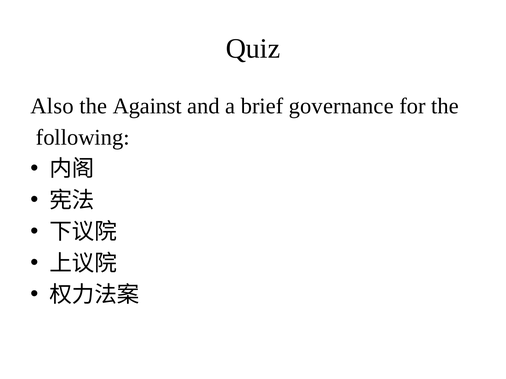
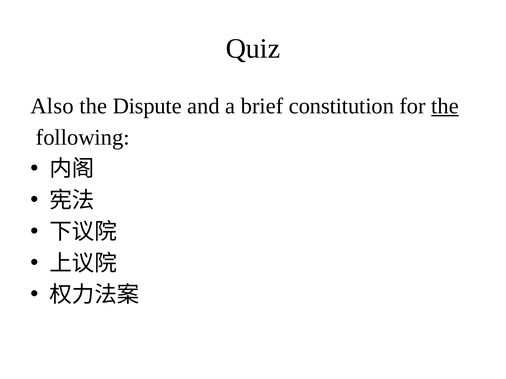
Against: Against -> Dispute (147, 106)
governance: governance -> constitution (341, 106)
the underline: none -> present (445, 106)
